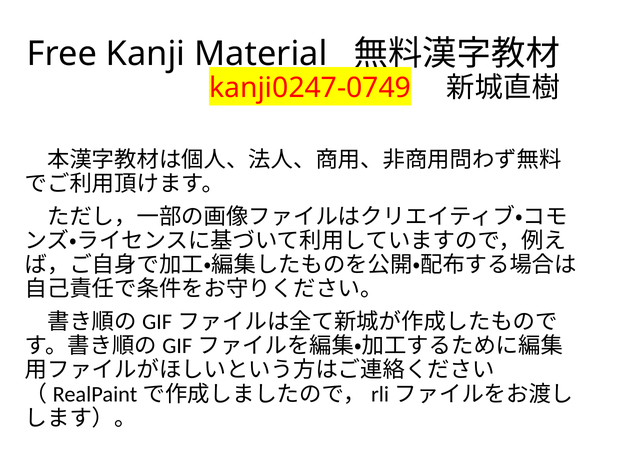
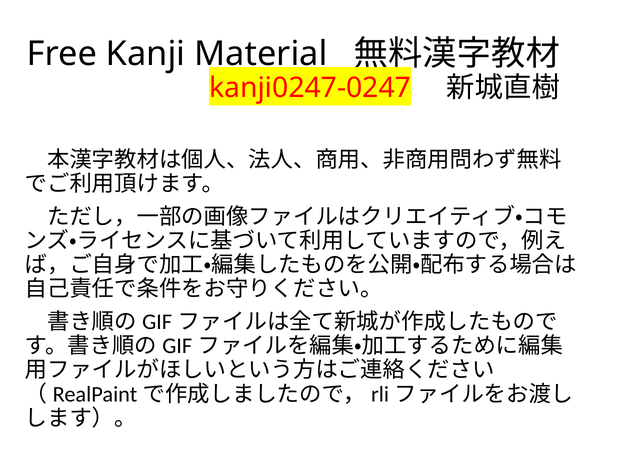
kanji0247-0749: kanji0247-0749 -> kanji0247-0247 (310, 88)
